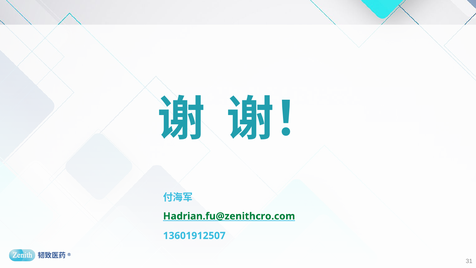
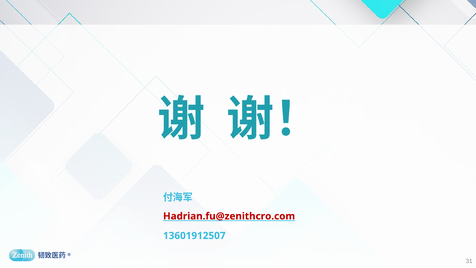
Hadrian.fu@zenithcro.com colour: green -> red (229, 216)
